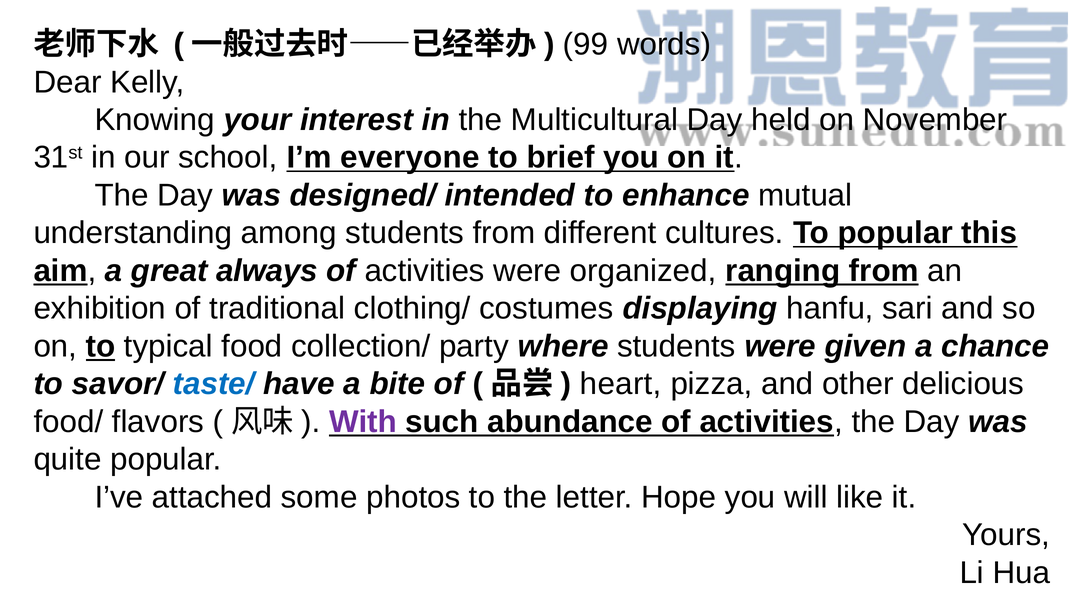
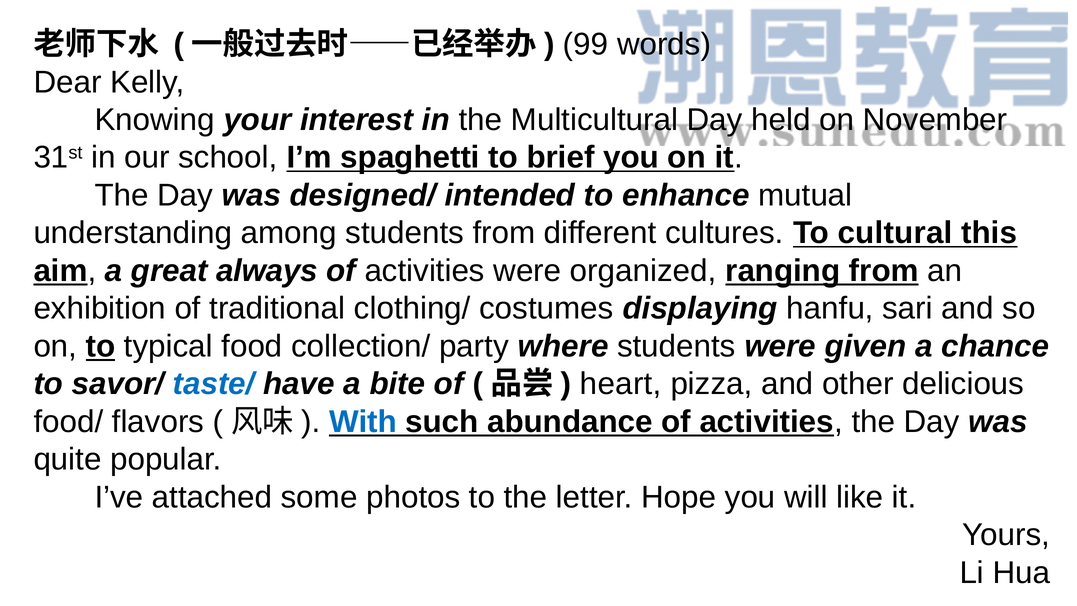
everyone: everyone -> spaghetti (410, 158)
To popular: popular -> cultural (895, 233)
With colour: purple -> blue (363, 422)
